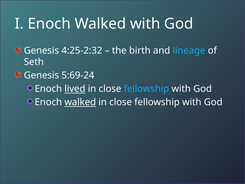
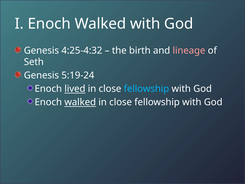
4:25-2:32: 4:25-2:32 -> 4:25-4:32 (82, 50)
lineage colour: light blue -> pink (189, 50)
5:69-24: 5:69-24 -> 5:19-24 (78, 75)
